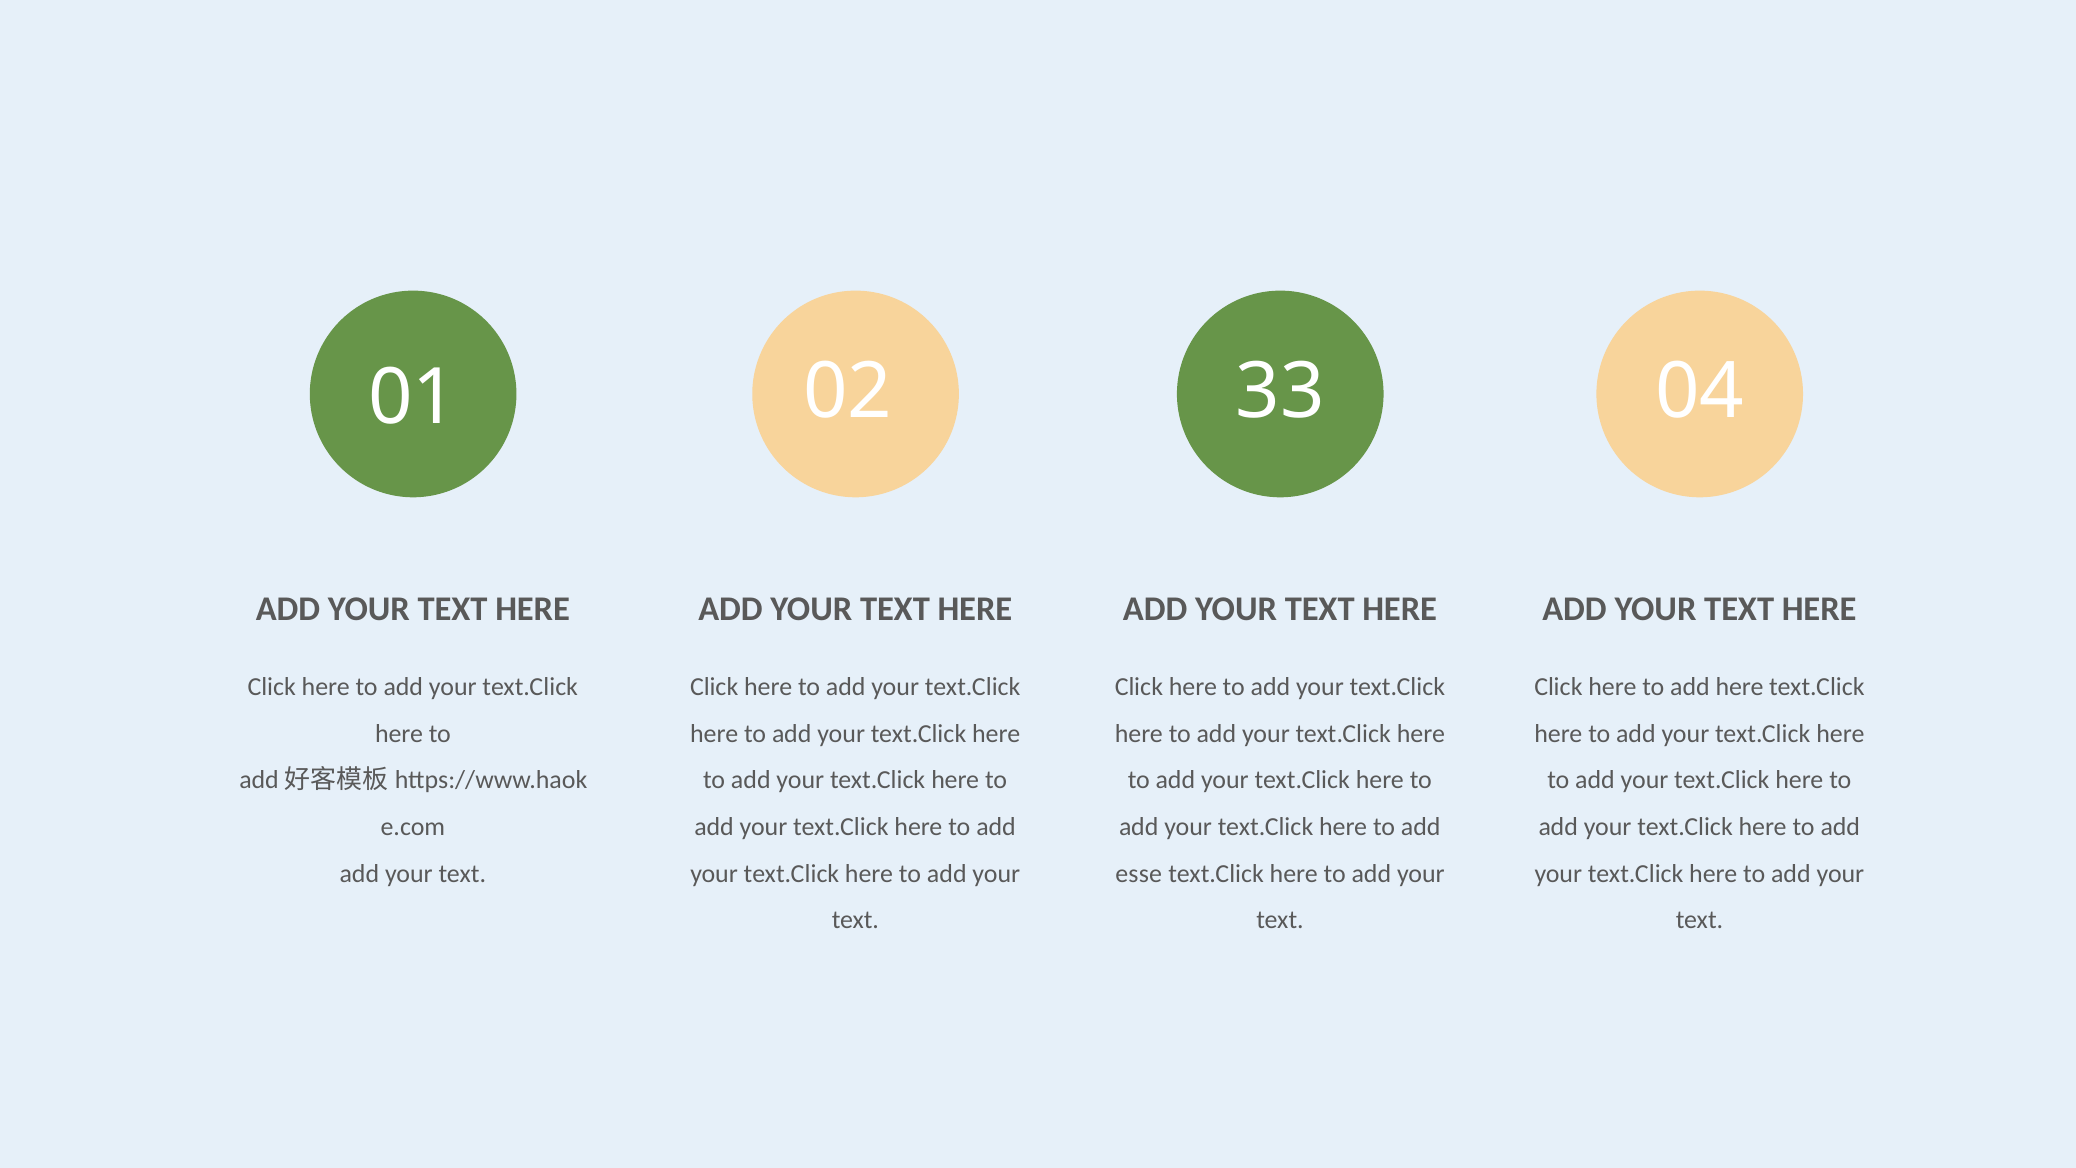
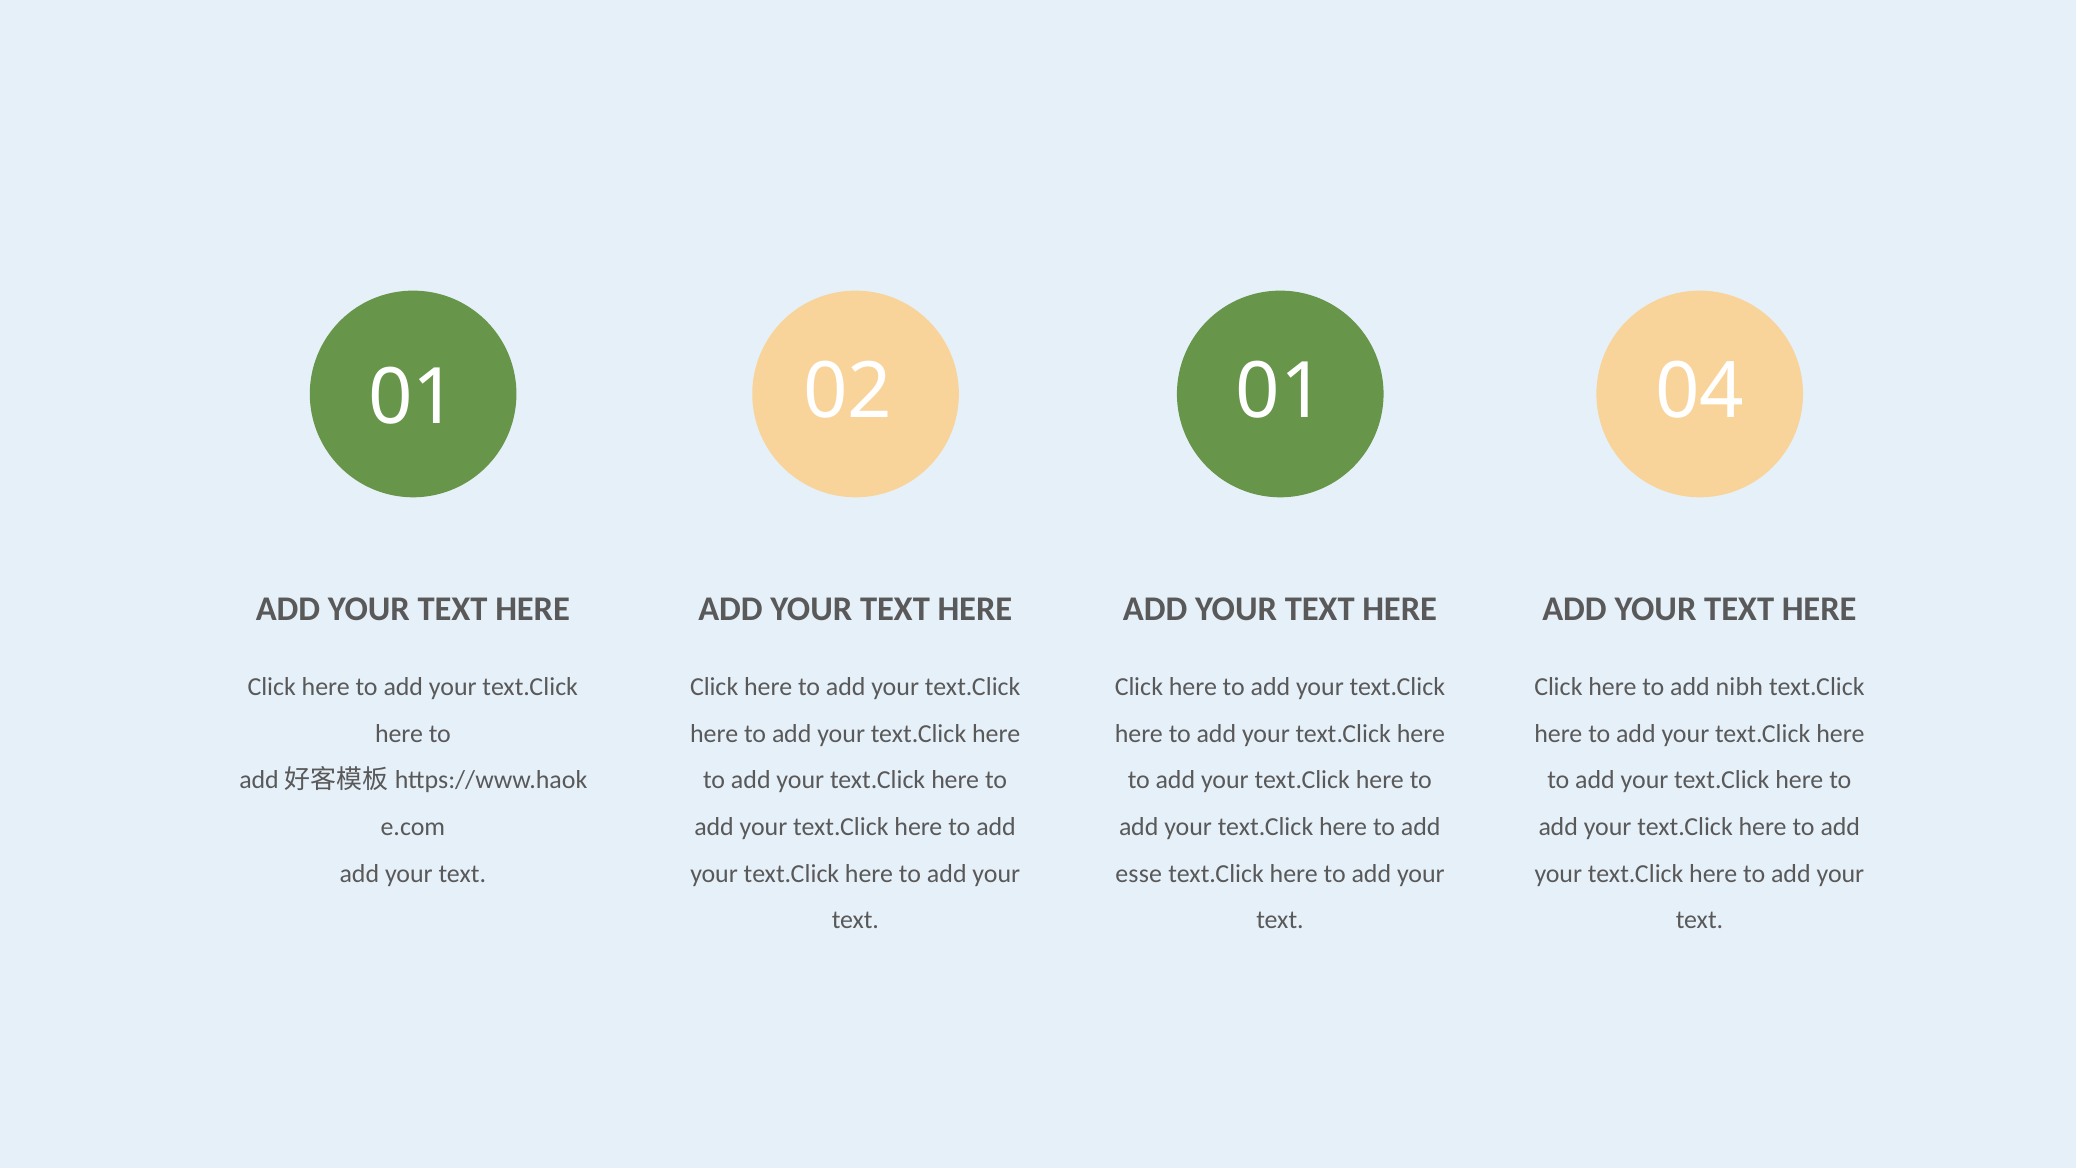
02 33: 33 -> 01 (1280, 392)
add here: here -> nibh (1739, 687)
